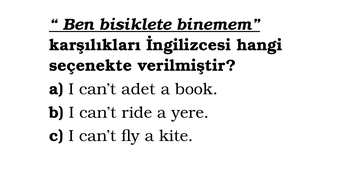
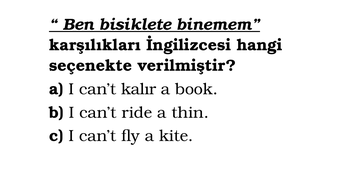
adet: adet -> kalır (139, 89)
yere: yere -> thin (190, 112)
